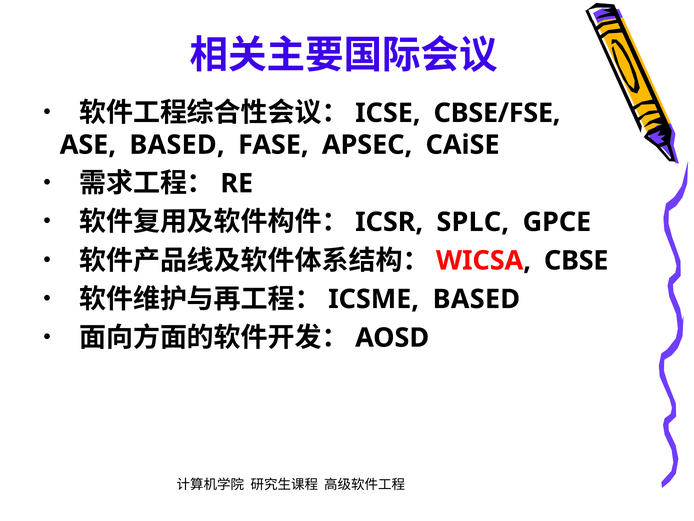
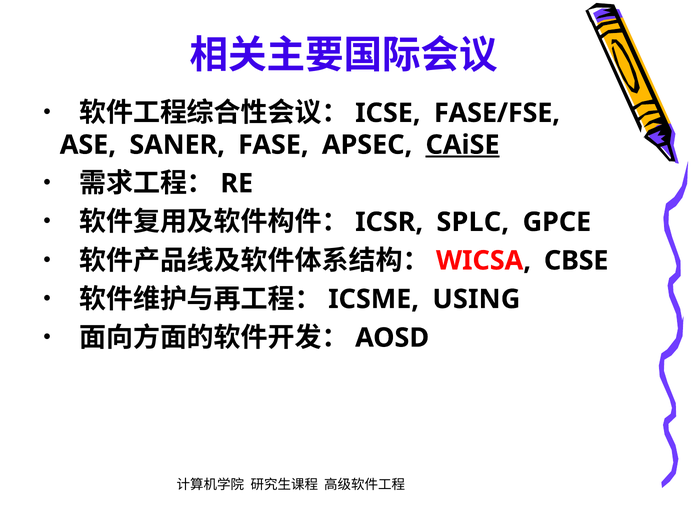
CBSE/FSE: CBSE/FSE -> FASE/FSE (497, 113)
ASE BASED: BASED -> SANER (177, 145)
CAiSE underline: none -> present (463, 145)
BASED: BASED -> USING (476, 299)
